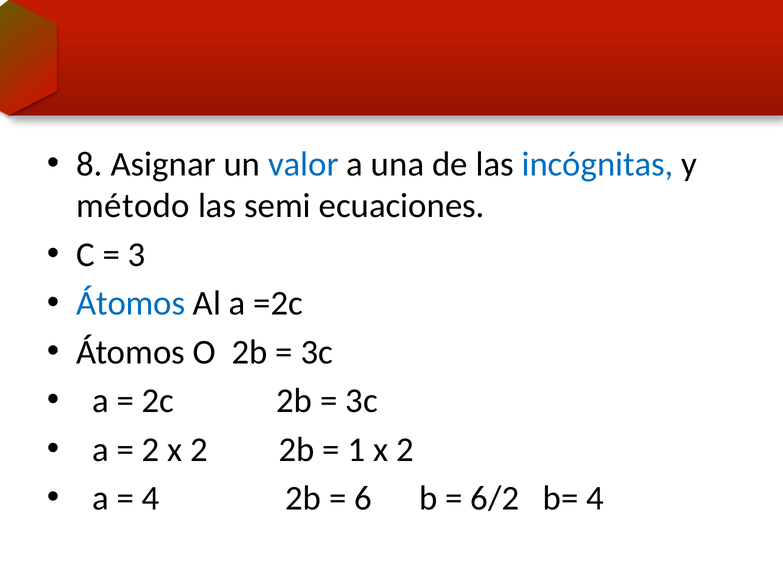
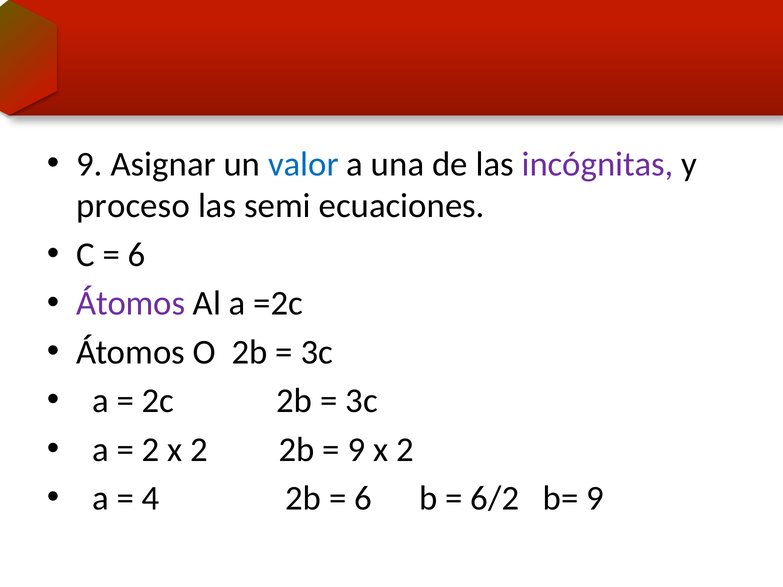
8: 8 -> 9 (90, 164)
incógnitas colour: blue -> purple (598, 164)
método: método -> proceso (133, 206)
3: 3 -> 6 (137, 255)
Átomos colour: blue -> purple (131, 304)
1: 1 -> 9 (356, 450)
b= 4: 4 -> 9 (595, 498)
